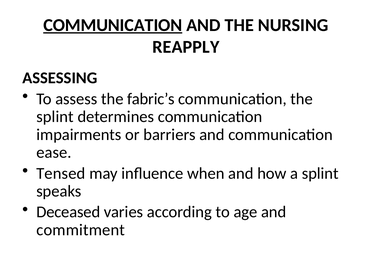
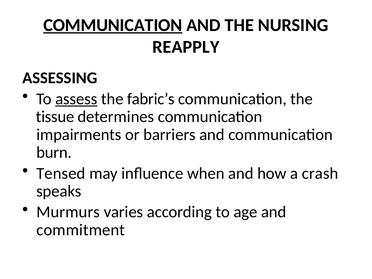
assess underline: none -> present (76, 99)
splint: splint -> tissue (55, 117)
ease: ease -> burn (54, 152)
a splint: splint -> crash (320, 173)
Deceased: Deceased -> Murmurs (68, 212)
